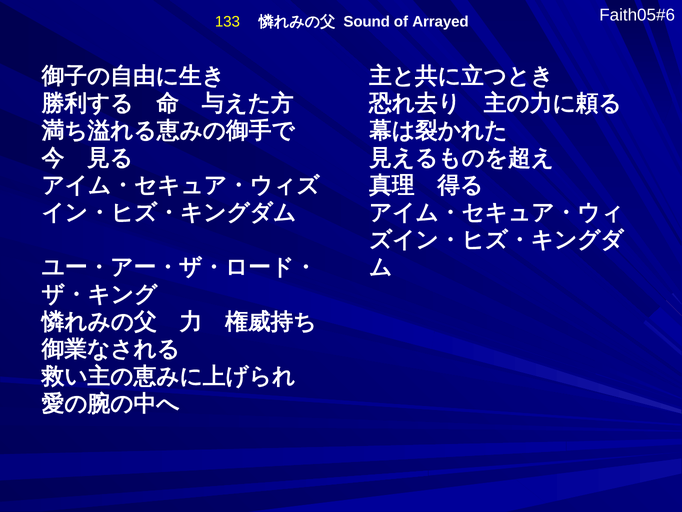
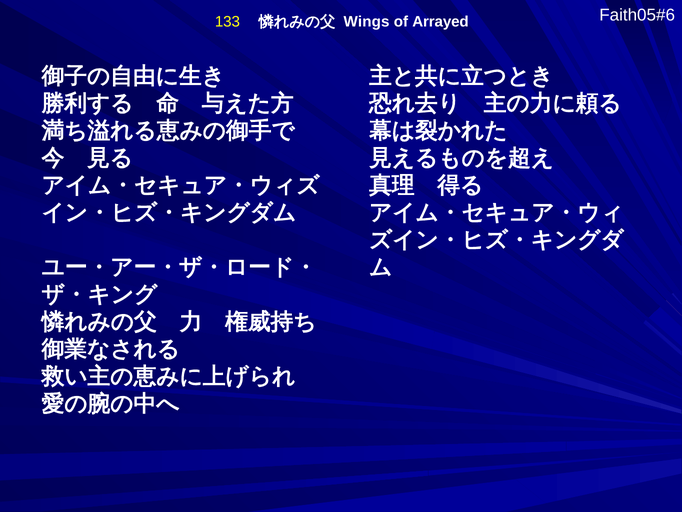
Sound: Sound -> Wings (367, 22)
